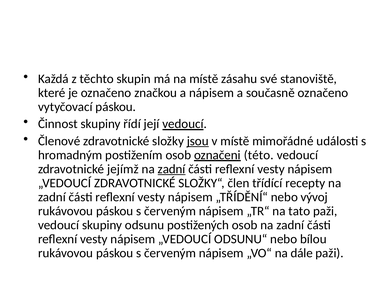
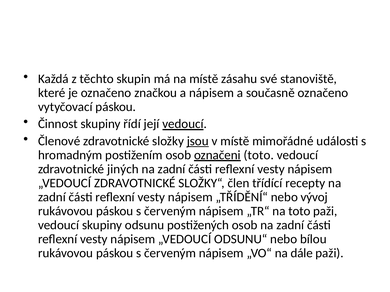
označeni této: této -> toto (259, 155)
jejímž: jejímž -> jiných (123, 169)
zadní underline: present -> none (172, 169)
na tato: tato -> toto (299, 211)
